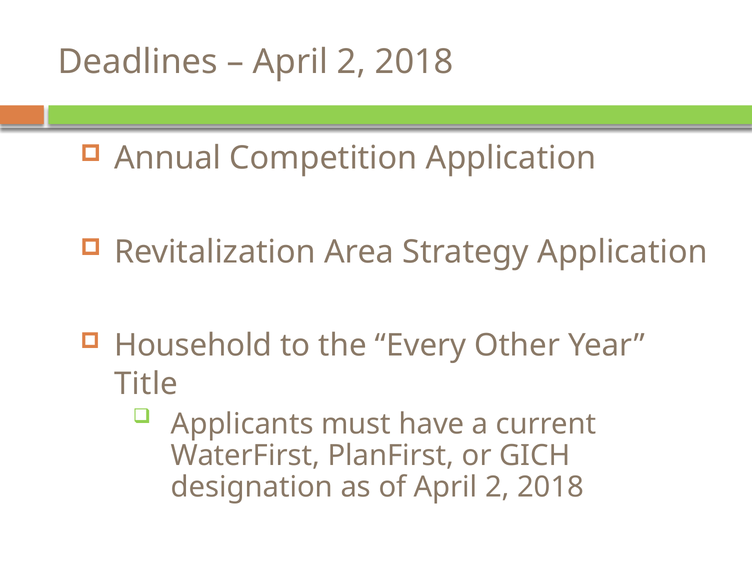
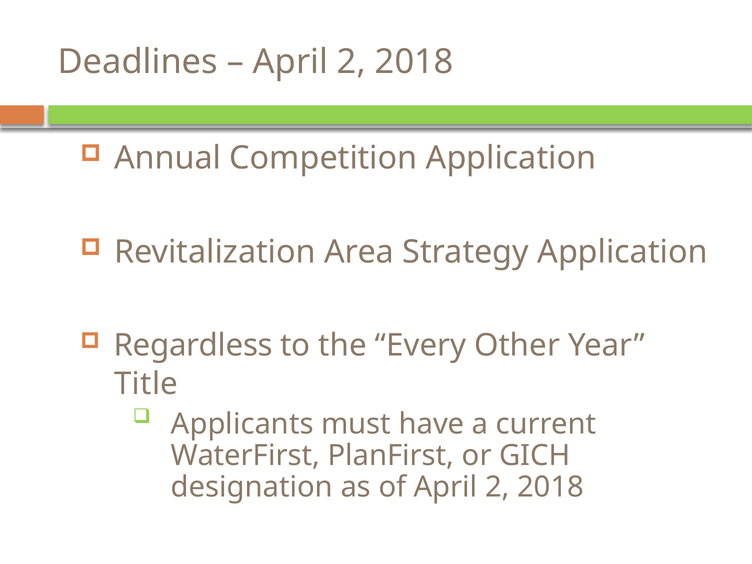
Household: Household -> Regardless (193, 345)
